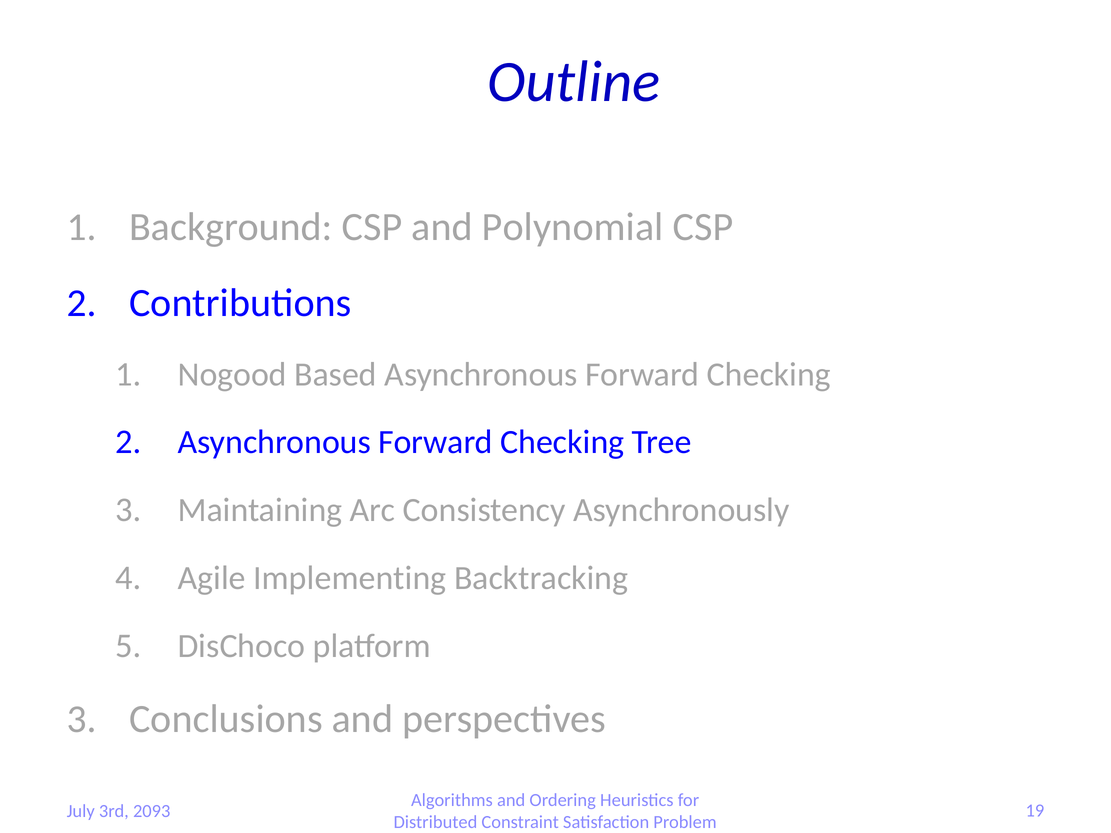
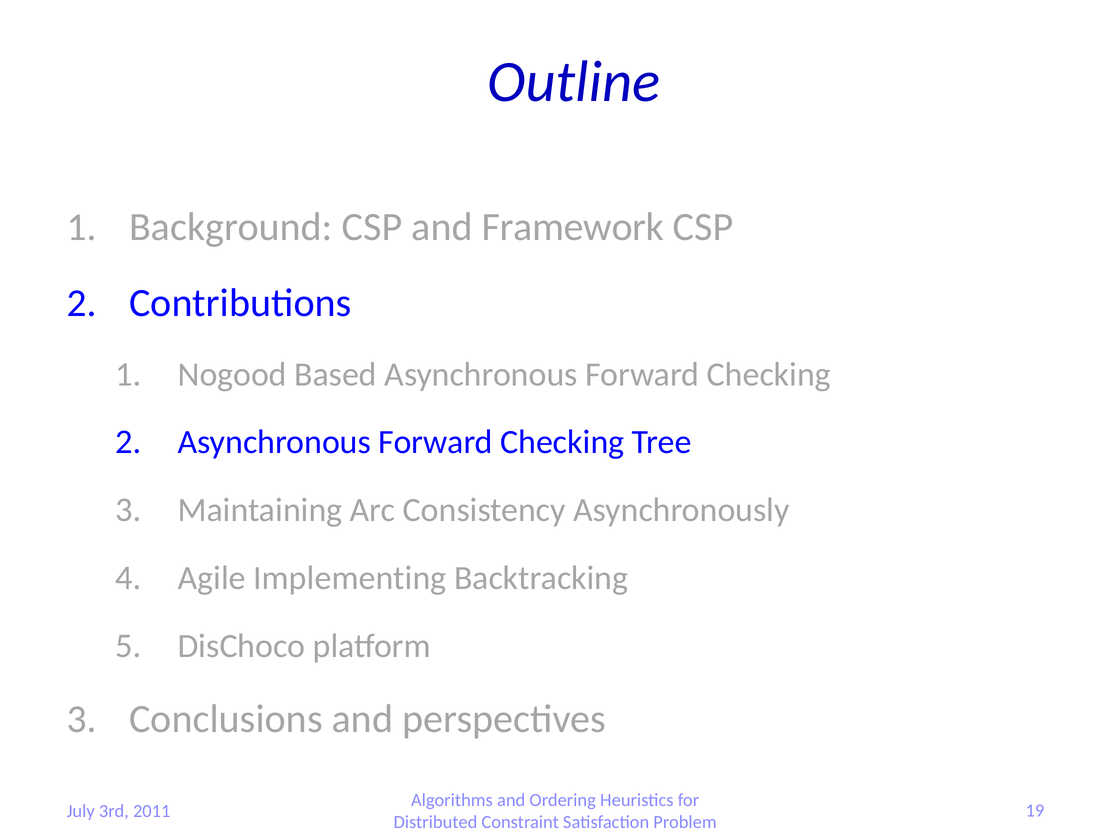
Polynomial: Polynomial -> Framework (573, 227)
2093: 2093 -> 2011 (152, 811)
